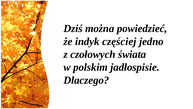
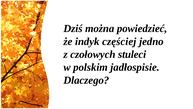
świata: świata -> stuleci (132, 54)
